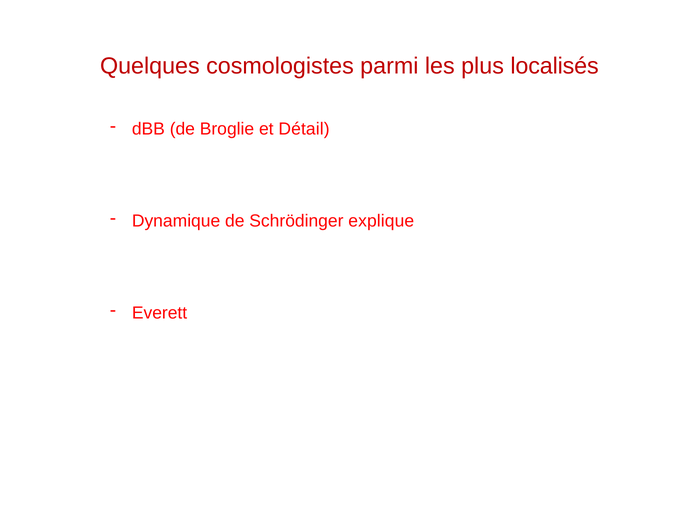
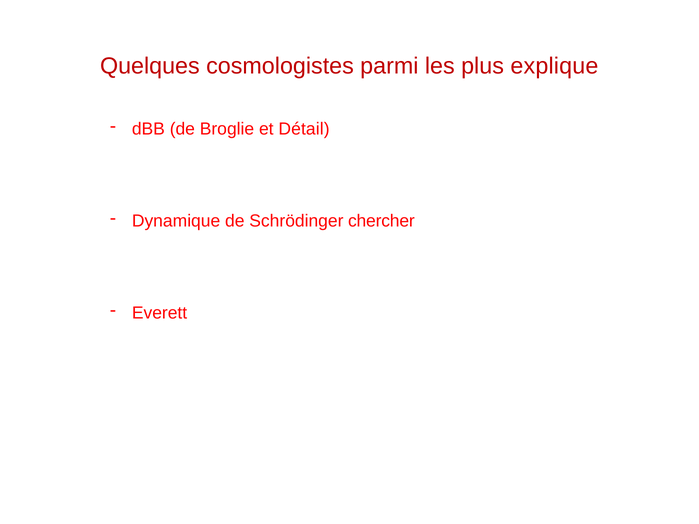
localisés: localisés -> explique (554, 66)
explique: explique -> chercher (381, 221)
